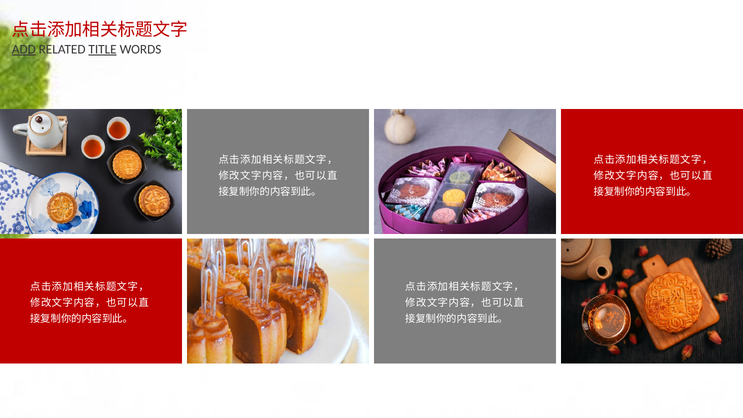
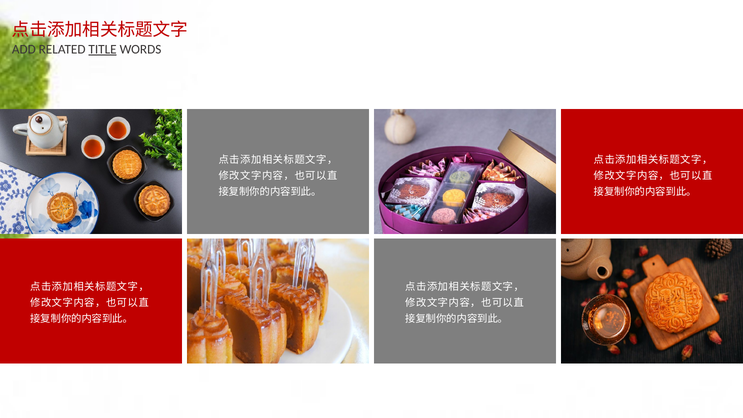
ADD underline: present -> none (24, 49)
